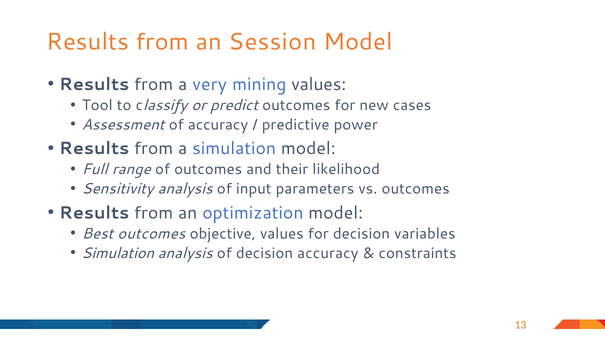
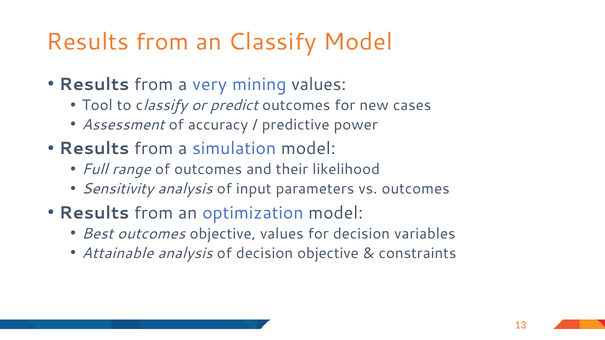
an Session: Session -> Classify (272, 42)
Simulation: Simulation -> Attainable (118, 253)
decision accuracy: accuracy -> objective (328, 253)
